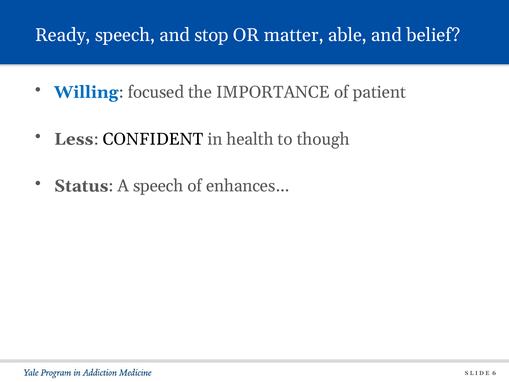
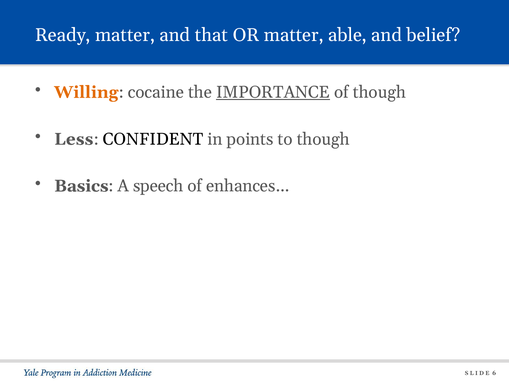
Ready speech: speech -> matter (125, 35)
stop: stop -> that (211, 35)
Willing colour: blue -> orange (86, 92)
focused: focused -> cocaine (156, 92)
IMPORTANCE underline: none -> present (273, 92)
of patient: patient -> though (379, 92)
health: health -> points (250, 139)
Status: Status -> Basics (81, 186)
